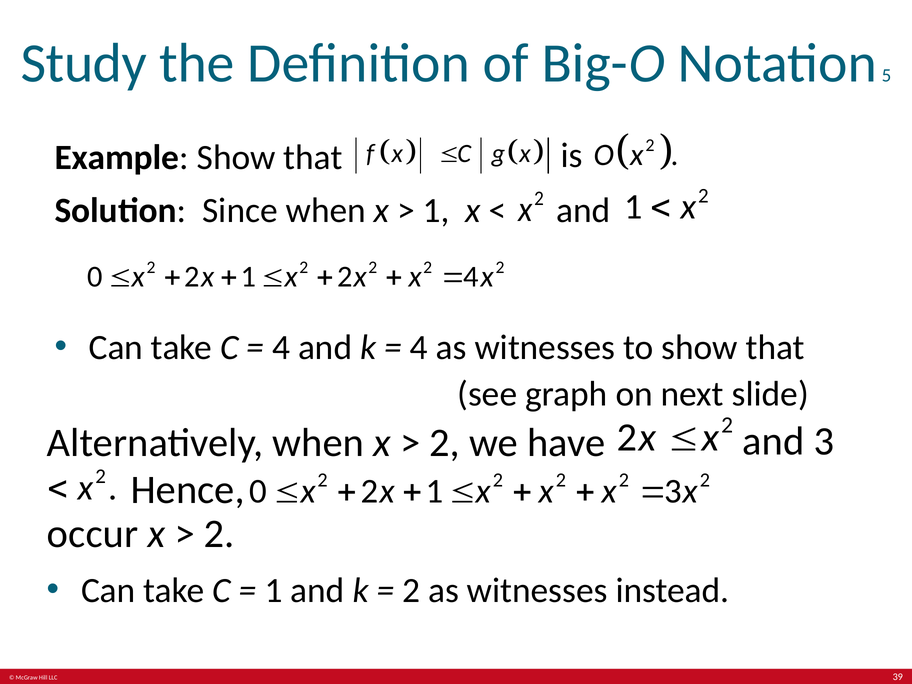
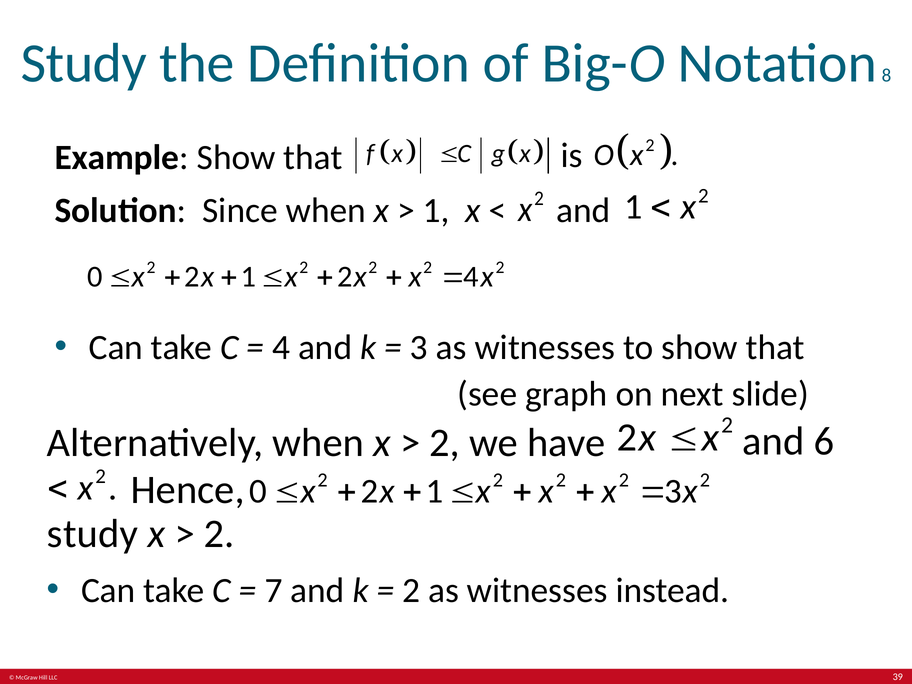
5: 5 -> 8 (886, 75)
4: 4 -> 3 (419, 347)
and 3: 3 -> 6 (824, 441)
occur: occur -> study (93, 534)
1: 1 -> 7 (274, 590)
